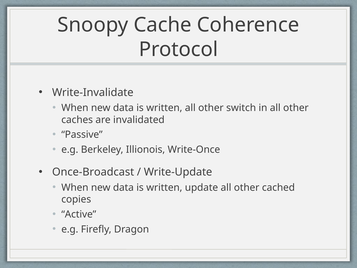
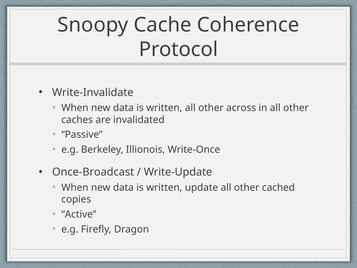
switch: switch -> across (241, 108)
